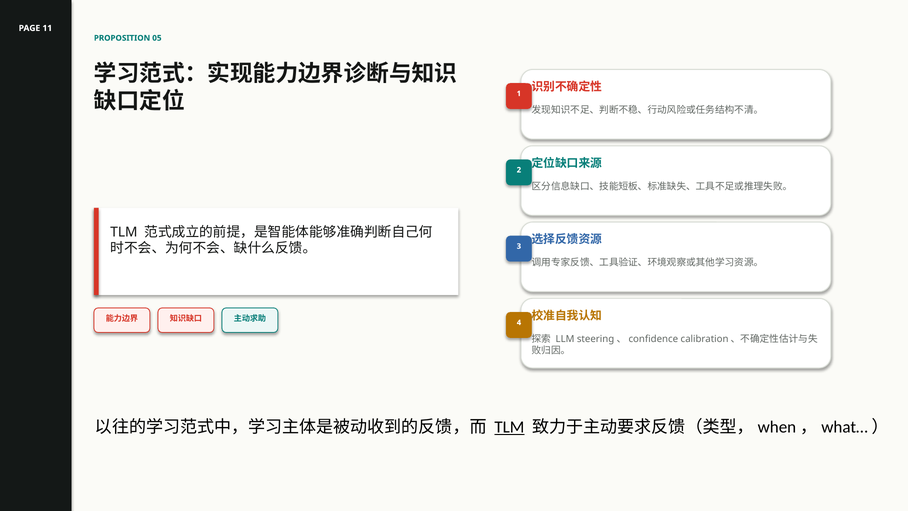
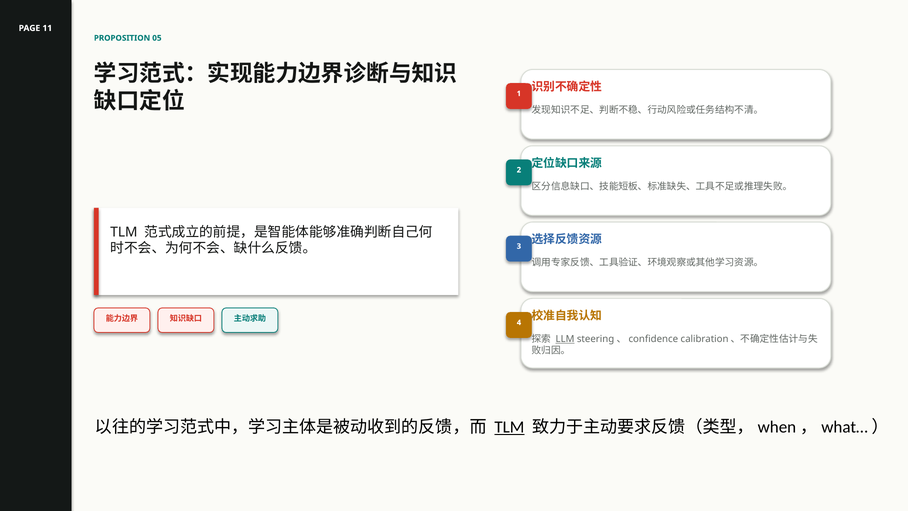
LLM underline: none -> present (565, 339)
